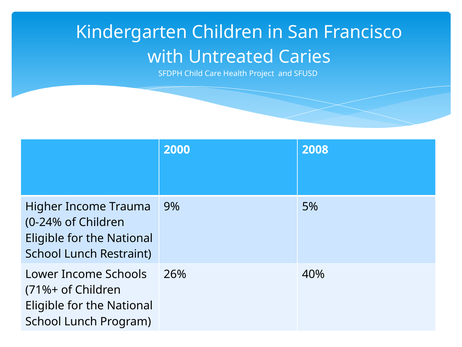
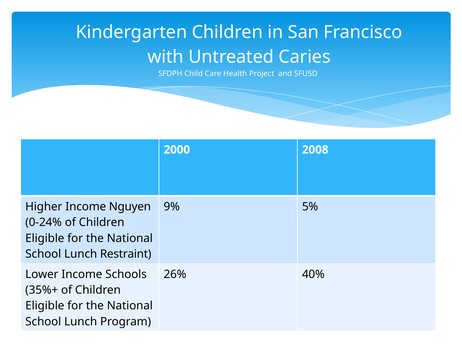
Trauma: Trauma -> Nguyen (130, 206)
71%+: 71%+ -> 35%+ (42, 290)
